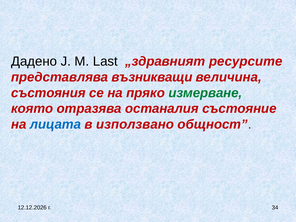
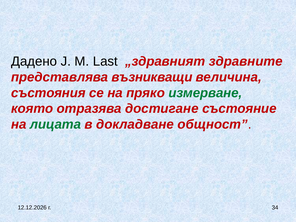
ресурсите: ресурсите -> здравните (246, 61)
останалия: останалия -> достигане (162, 109)
лицата colour: blue -> green (55, 124)
използвано: използвано -> докладване (135, 124)
